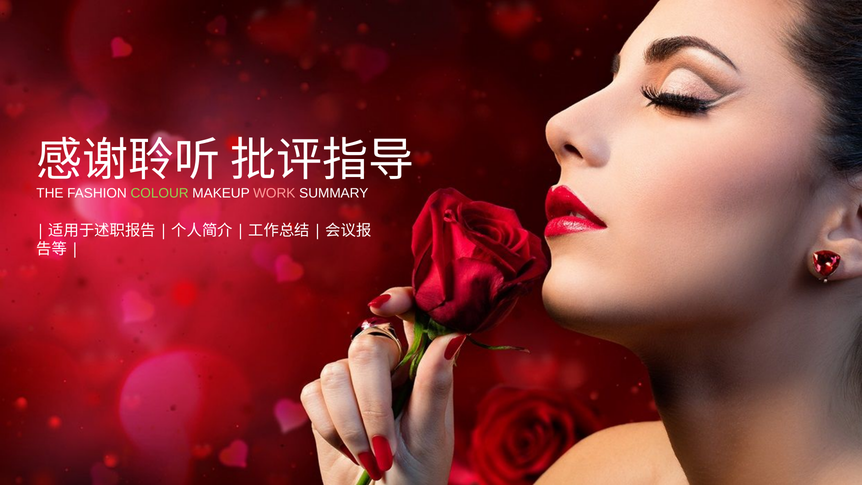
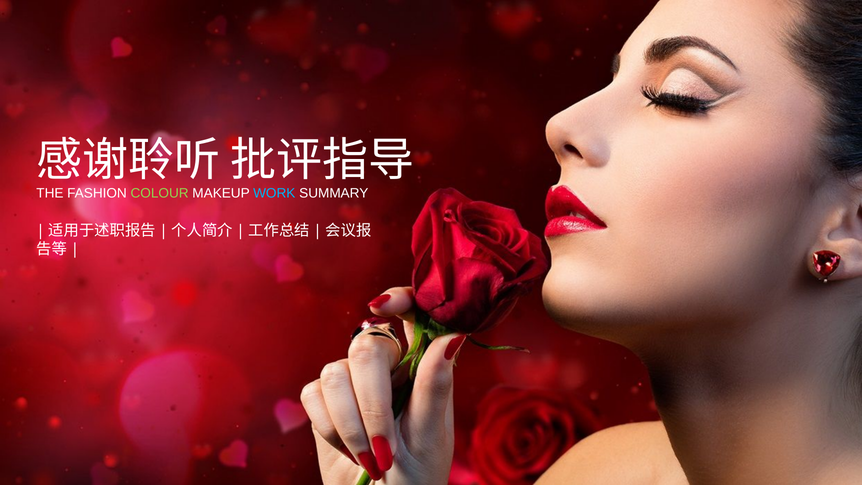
WORK colour: pink -> light blue (274, 193)
